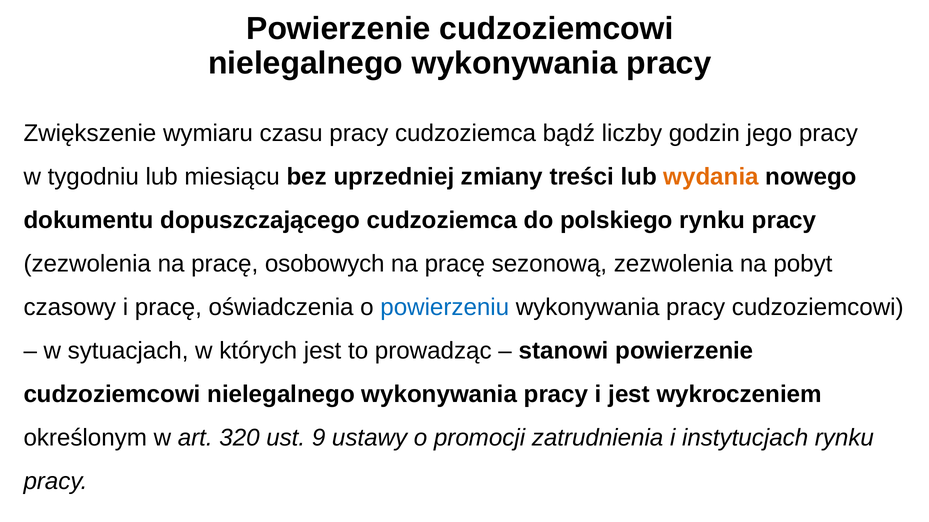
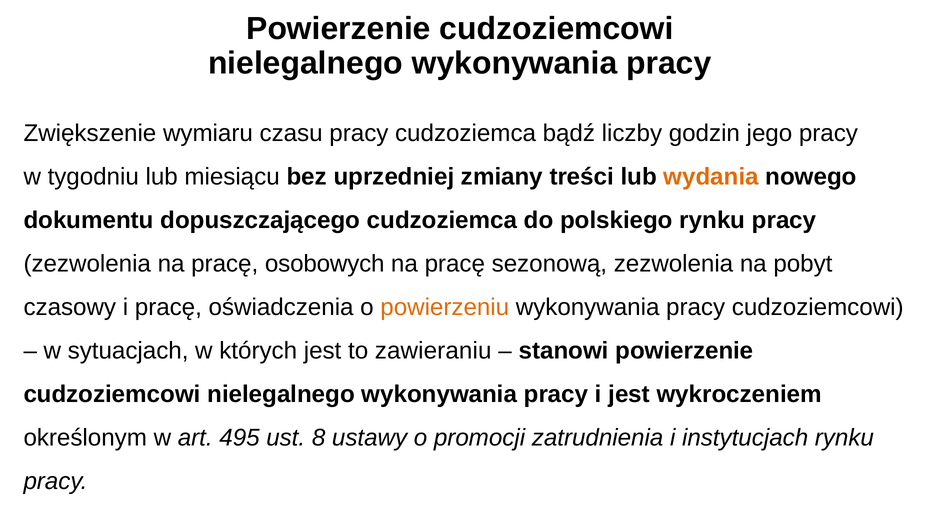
powierzeniu colour: blue -> orange (445, 308)
prowadząc: prowadząc -> zawieraniu (433, 351)
320: 320 -> 495 (239, 438)
9: 9 -> 8 (319, 438)
